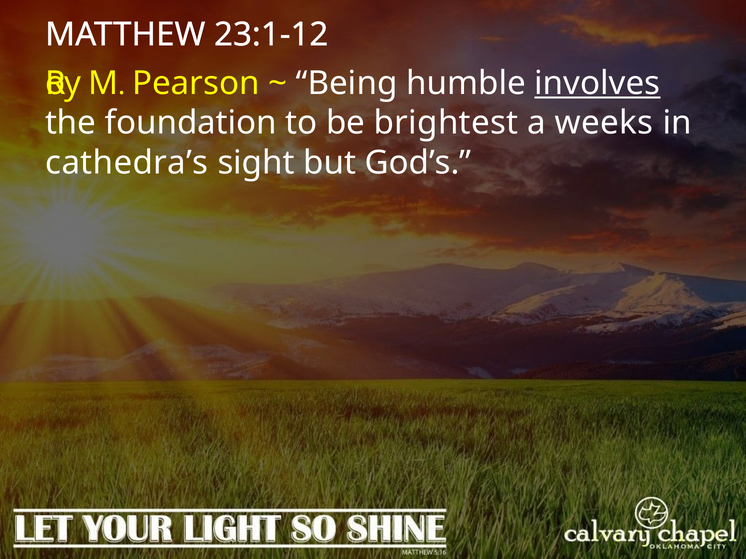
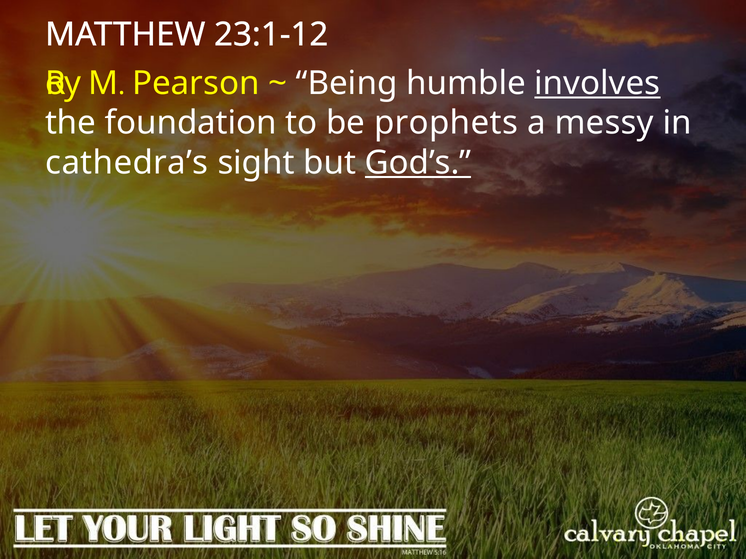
brightest: brightest -> prophets (446, 123)
weeks: weeks -> messy (604, 123)
God’s underline: none -> present (418, 163)
